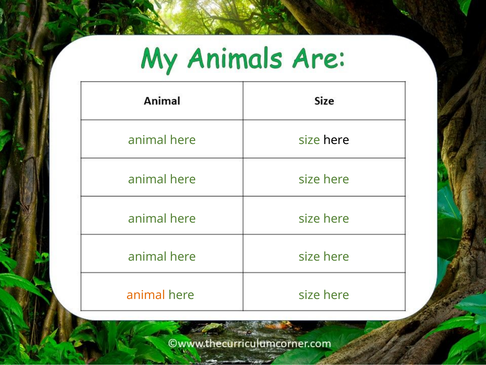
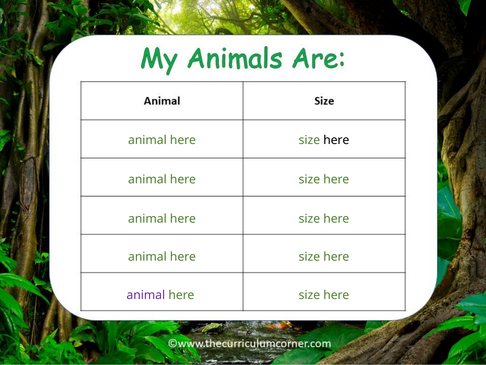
animal colour: orange -> purple (146, 295)
